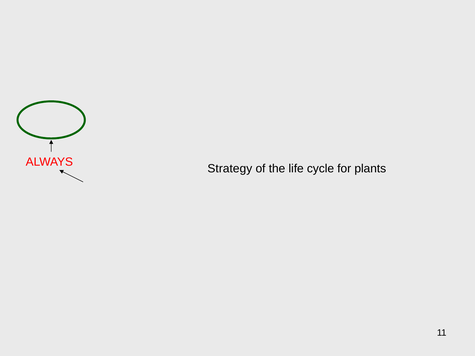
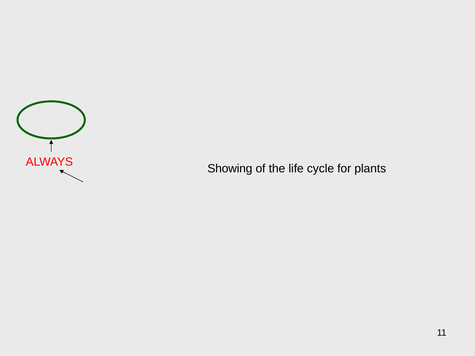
Strategy: Strategy -> Showing (230, 169)
